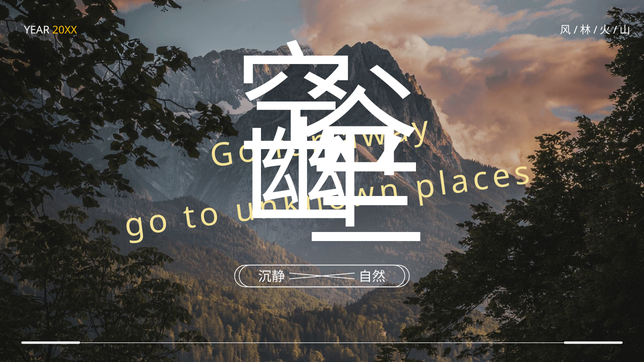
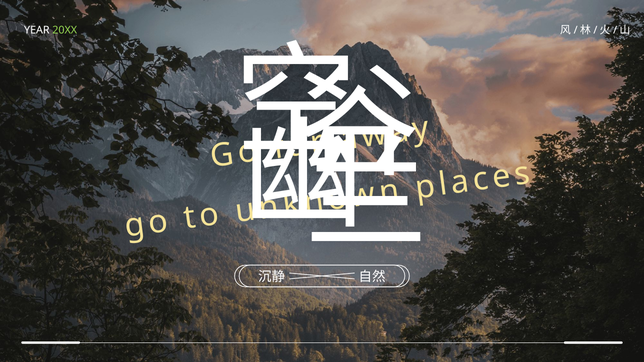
20XX colour: yellow -> light green (65, 30)
